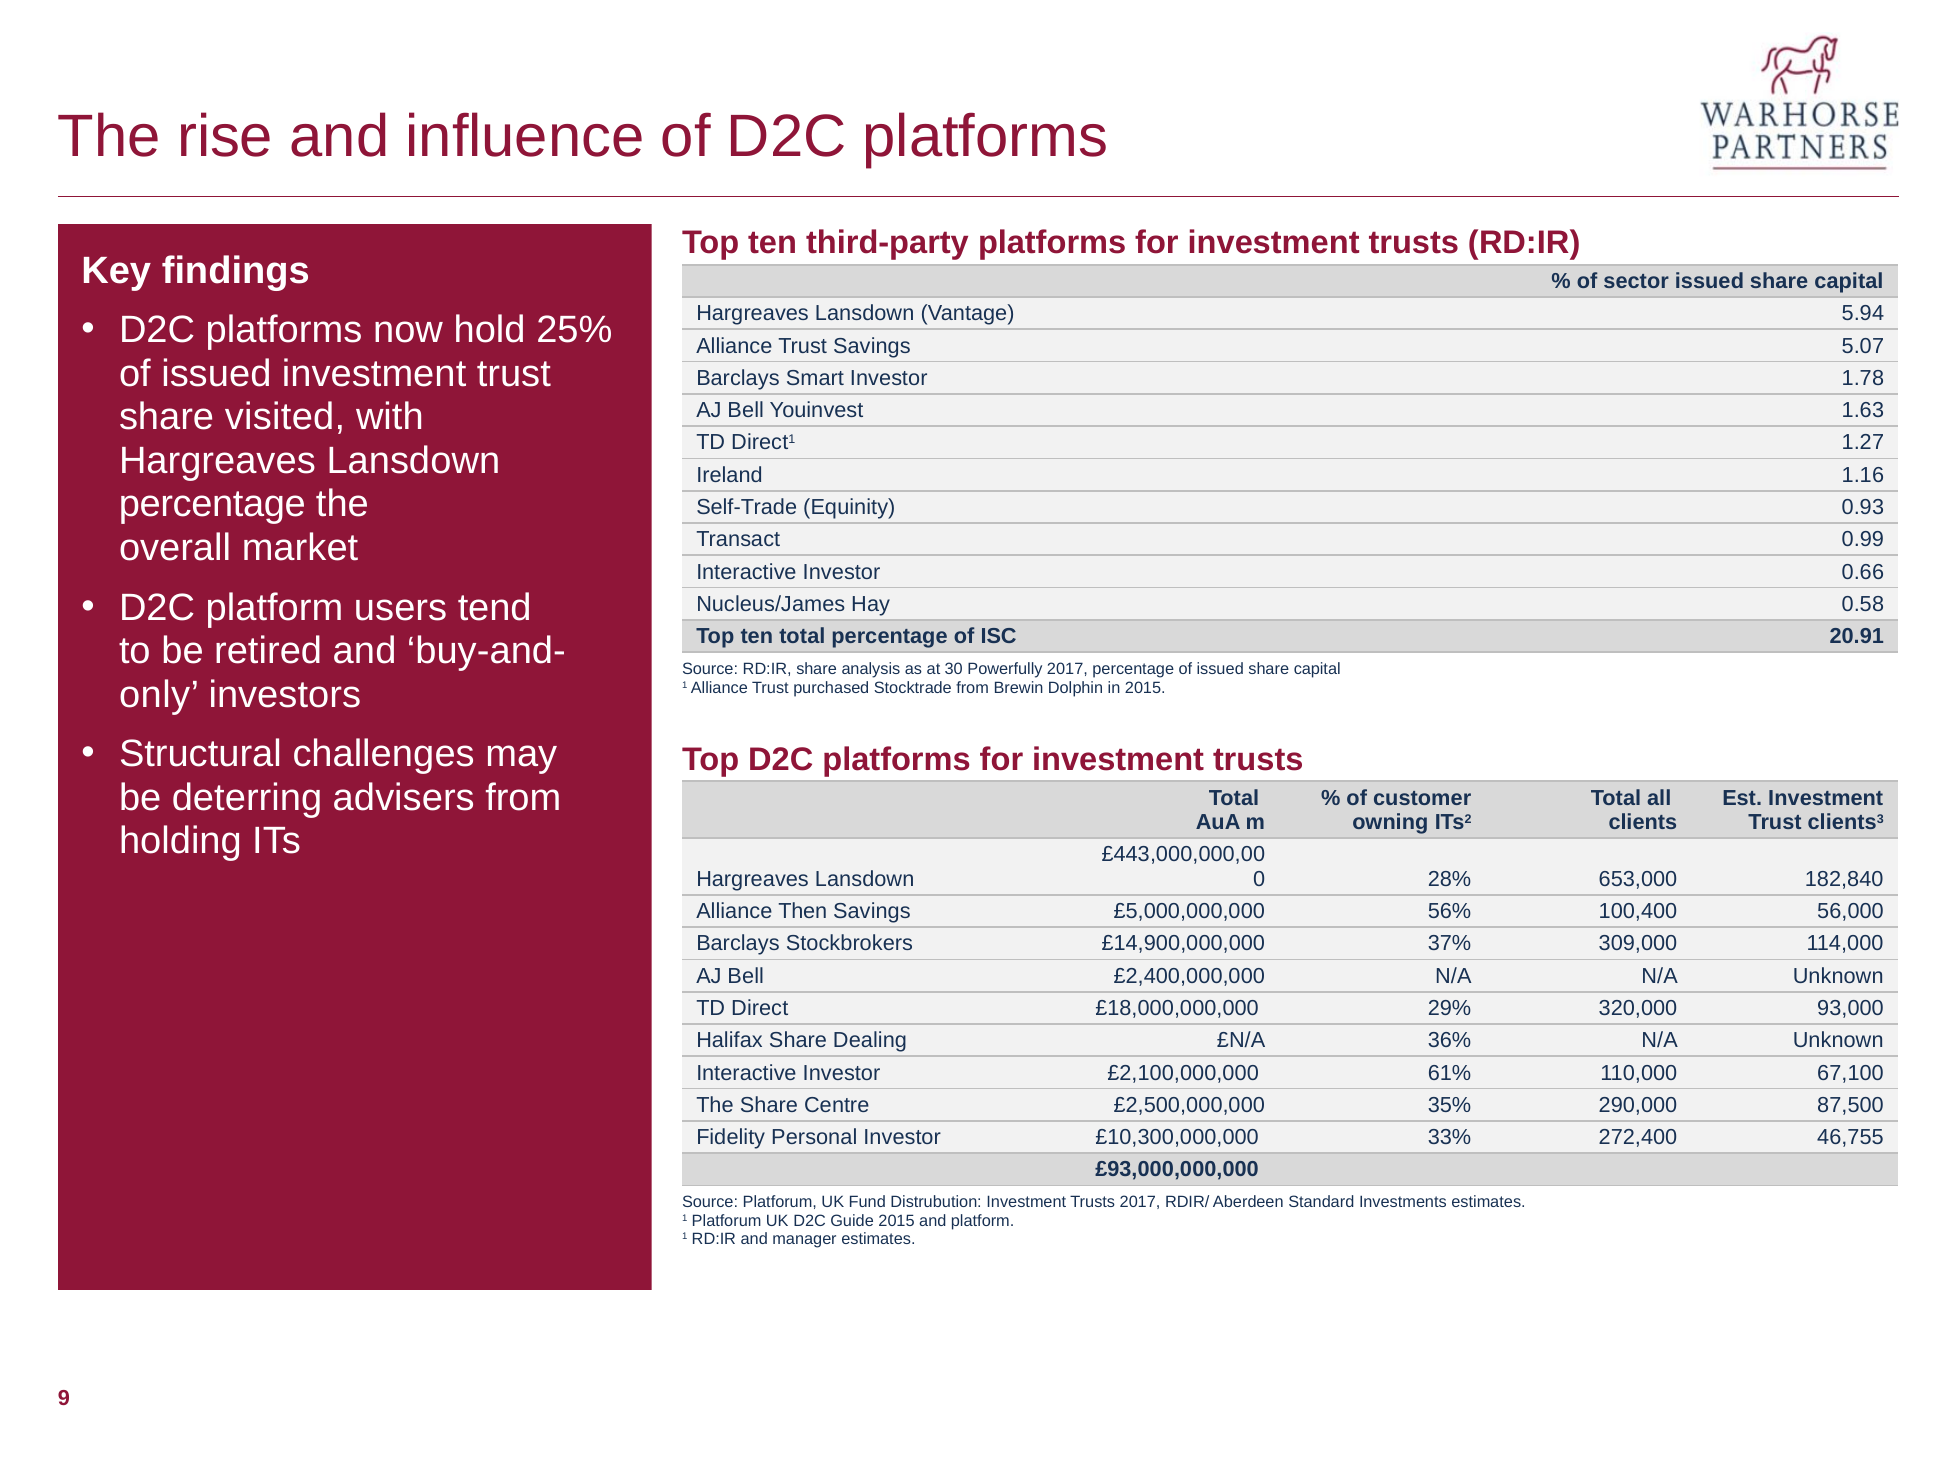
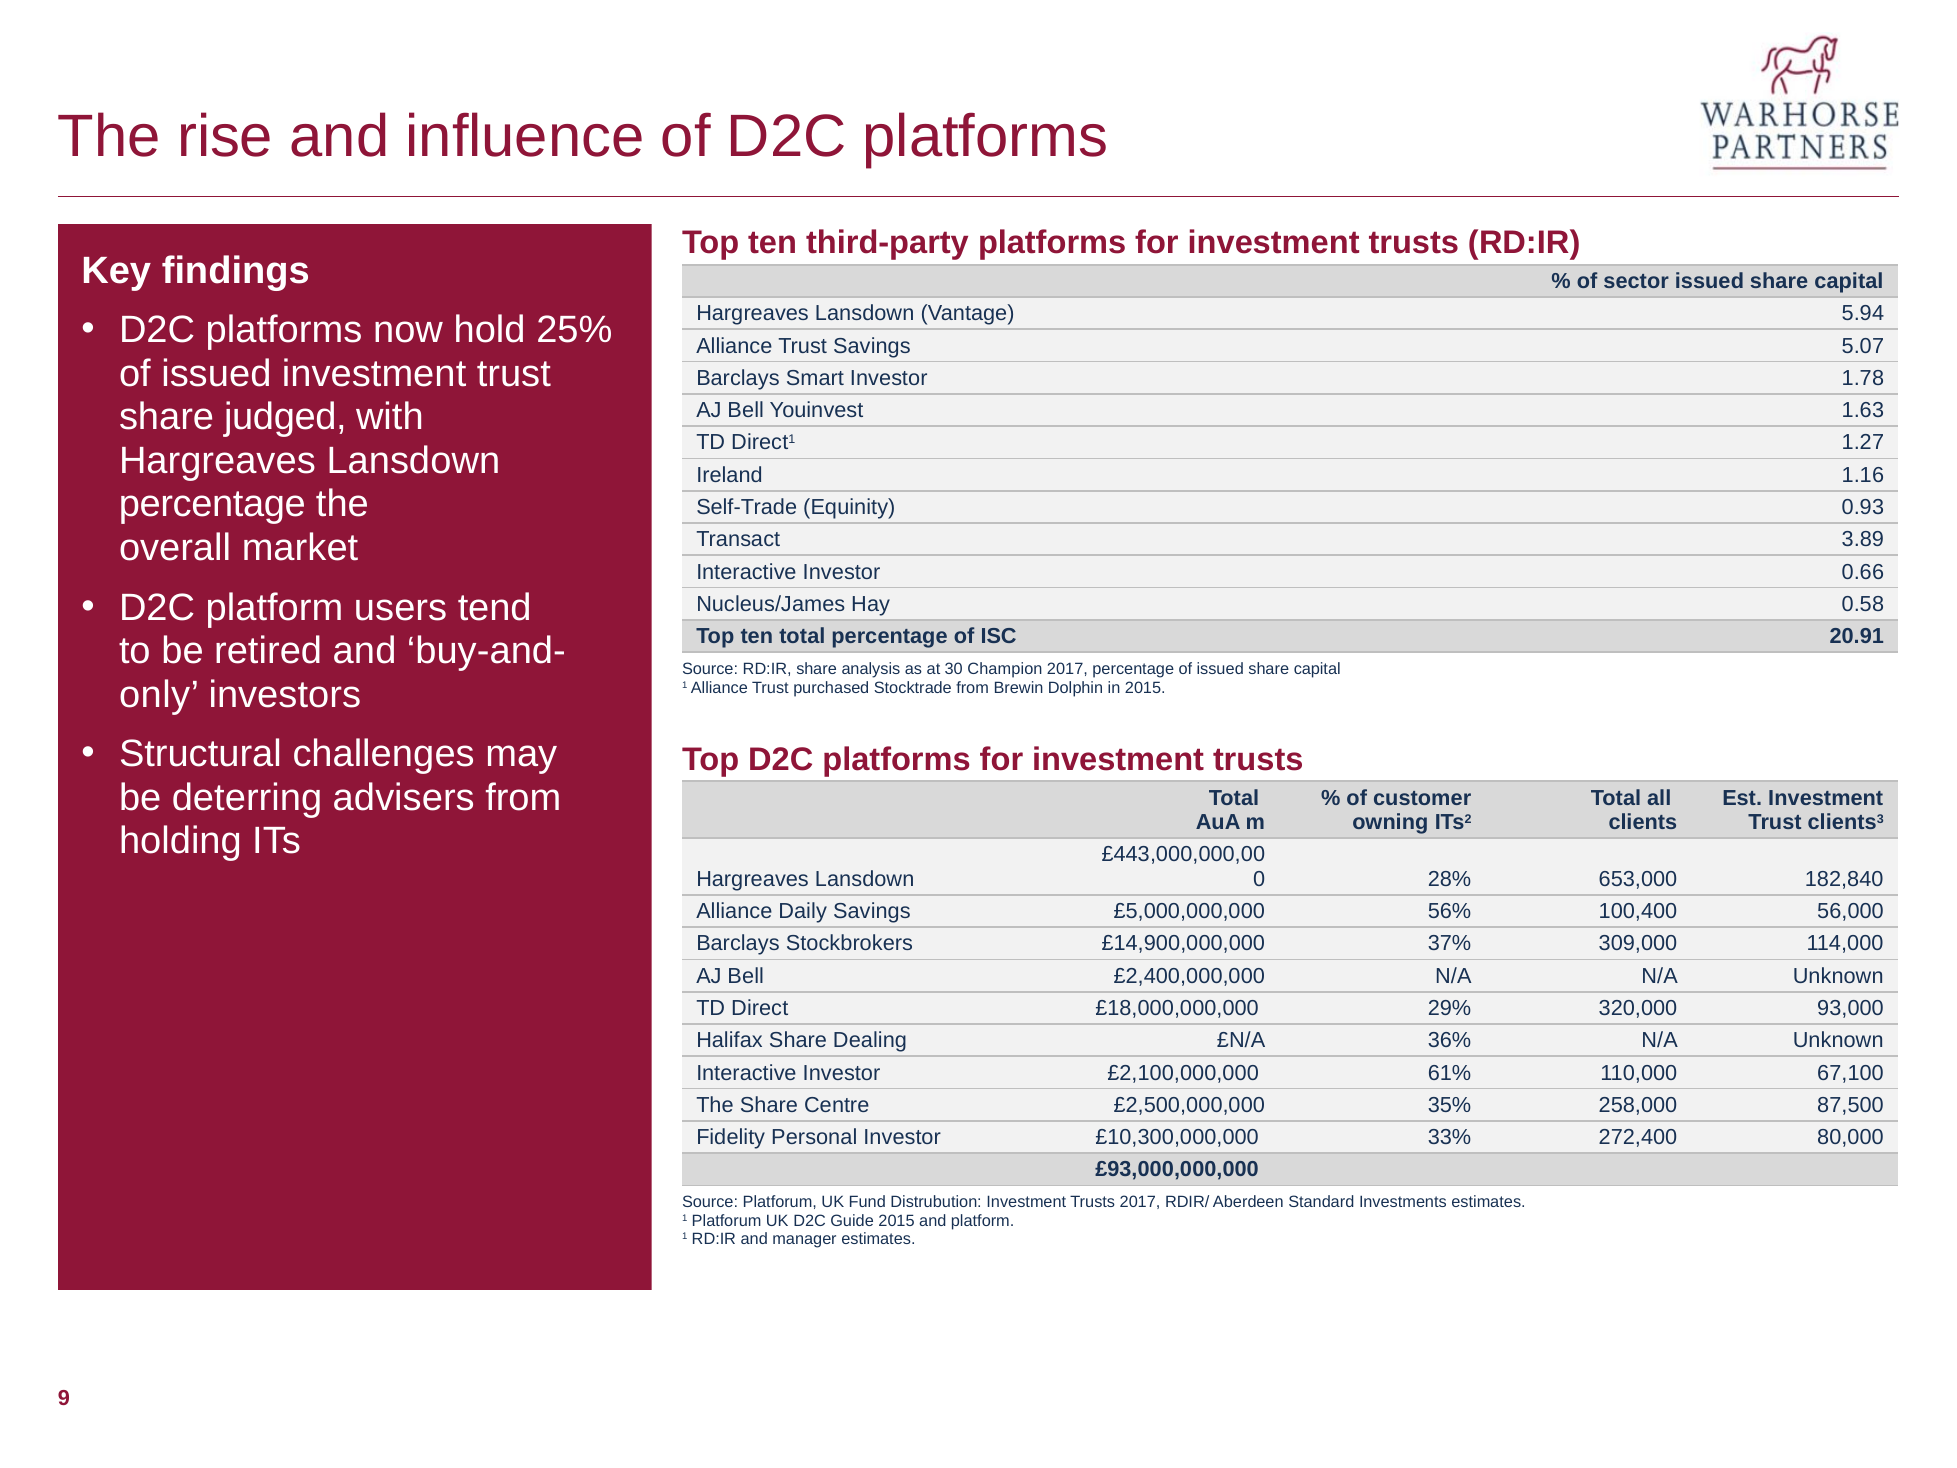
visited: visited -> judged (285, 417)
0.99: 0.99 -> 3.89 (1863, 540)
Powerfully: Powerfully -> Champion (1005, 669)
Then: Then -> Daily (803, 911)
290,000: 290,000 -> 258,000 (1638, 1105)
46,755: 46,755 -> 80,000 (1850, 1137)
